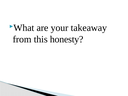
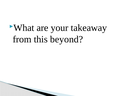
honesty: honesty -> beyond (67, 39)
